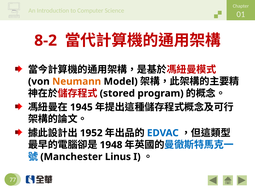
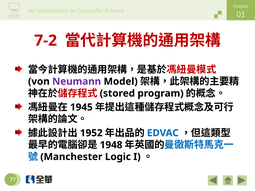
8-2: 8-2 -> 7-2 (46, 41)
Neumann colour: orange -> purple (77, 82)
Linus: Linus -> Logic (118, 157)
